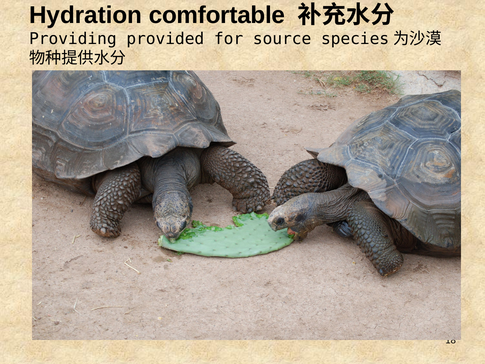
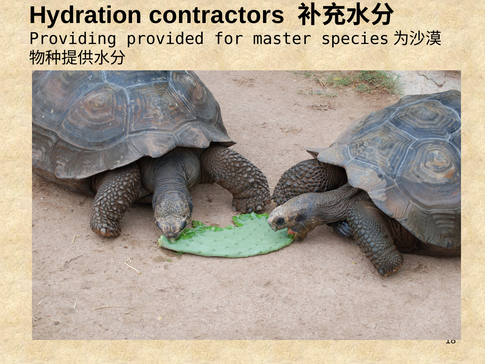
comfortable: comfortable -> contractors (217, 15)
source: source -> master (282, 39)
